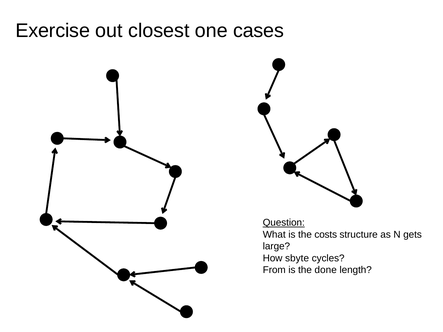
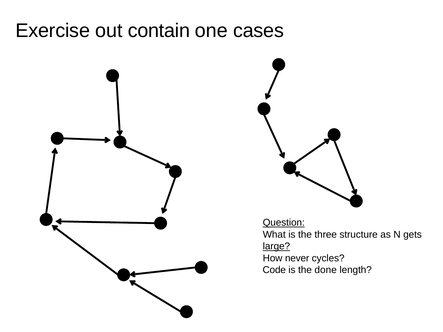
closest: closest -> contain (159, 31)
costs: costs -> three (326, 235)
large underline: none -> present (276, 247)
sbyte: sbyte -> never (297, 258)
From: From -> Code (274, 270)
